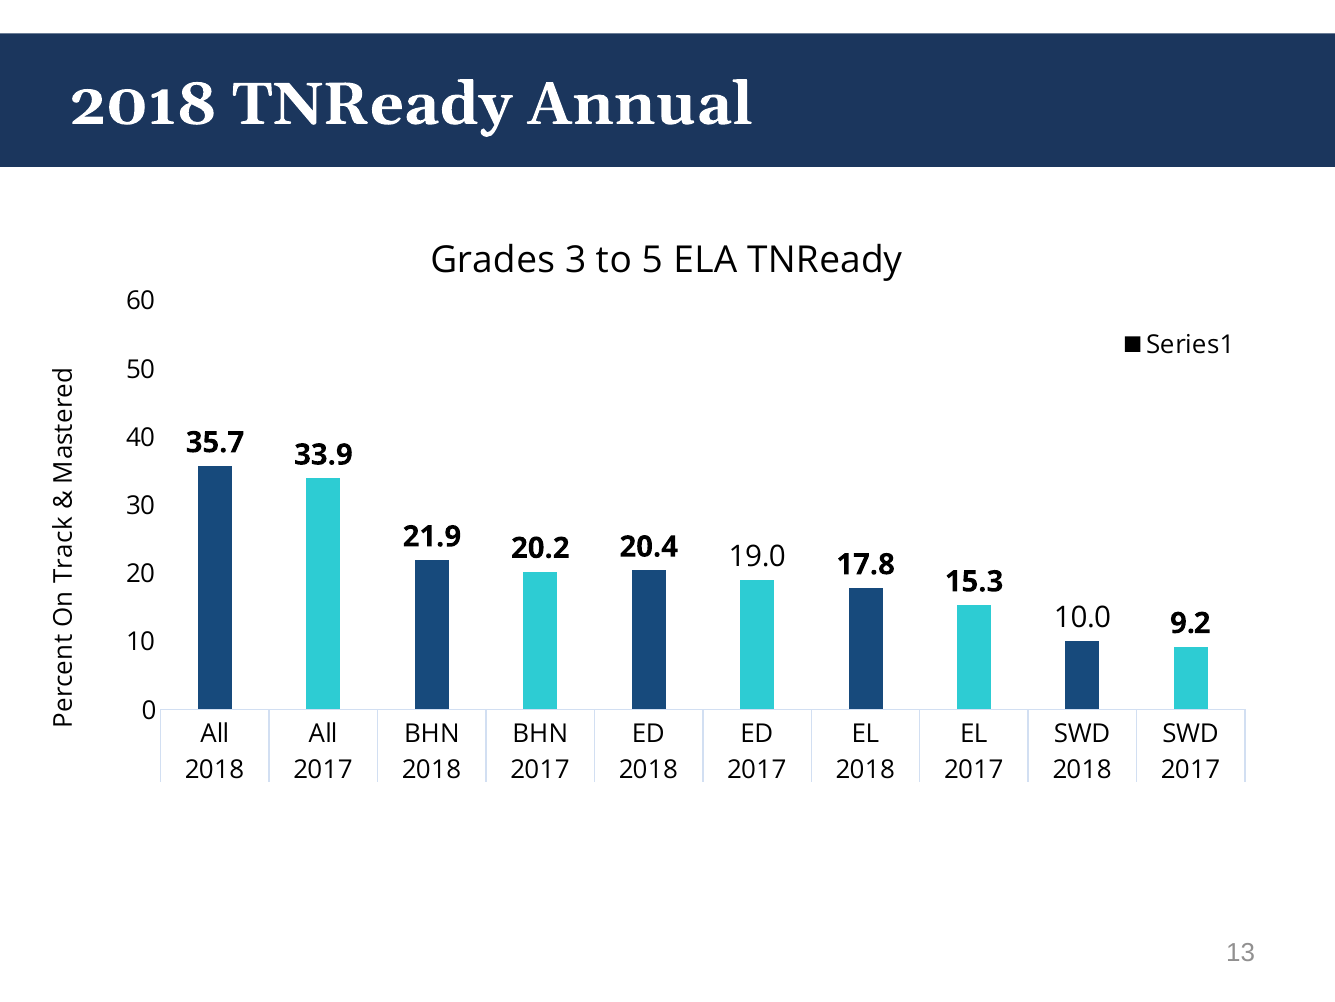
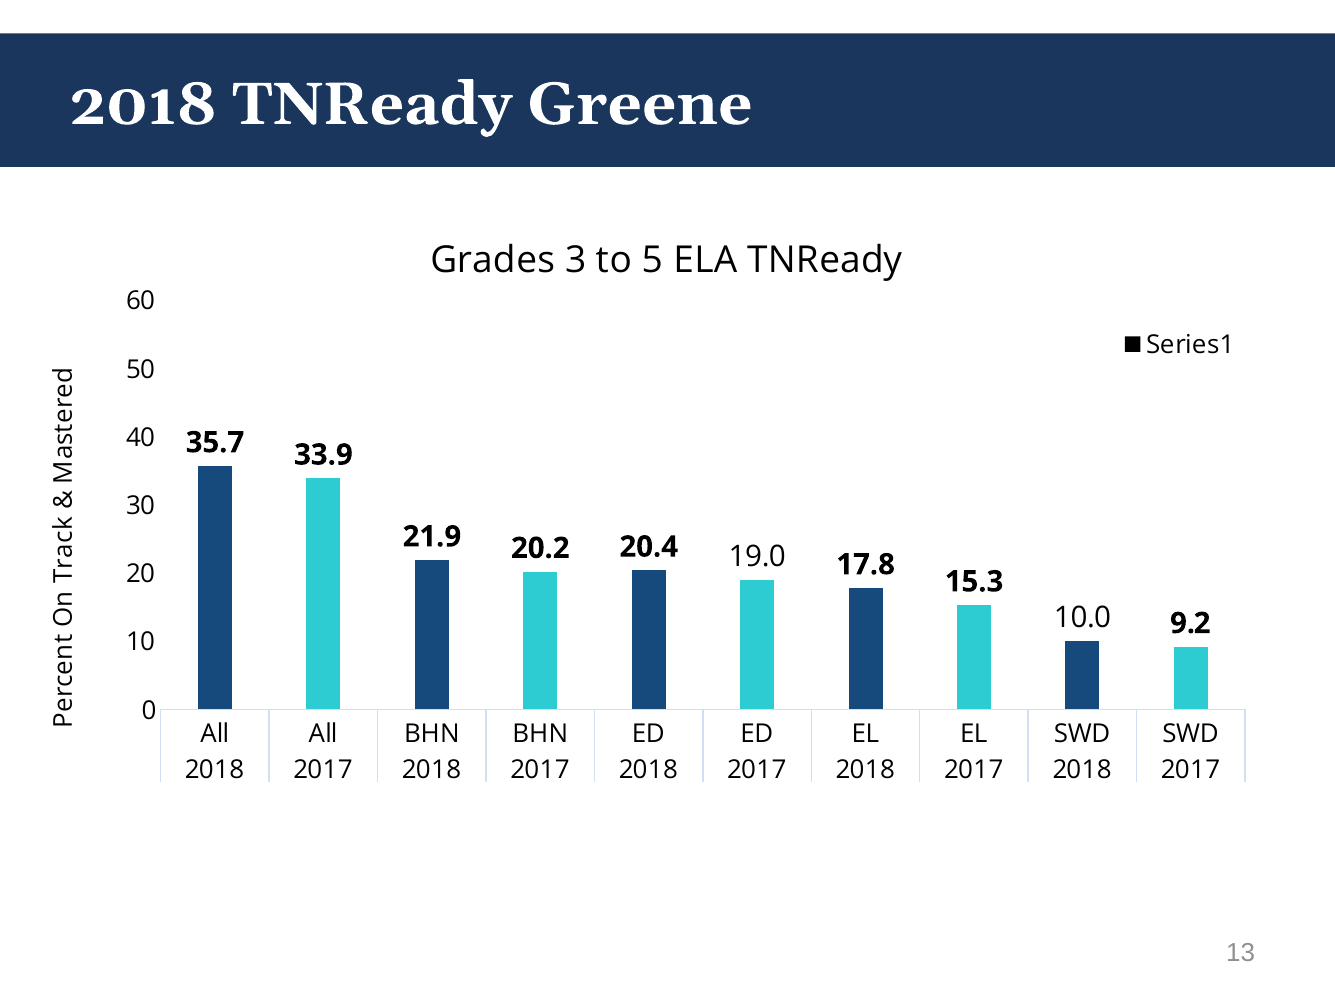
Annual: Annual -> Greene (640, 104)
